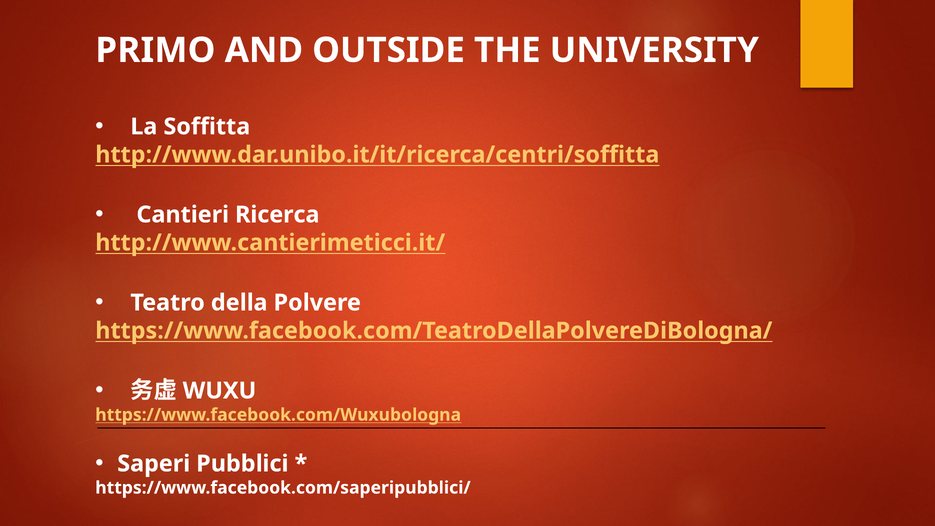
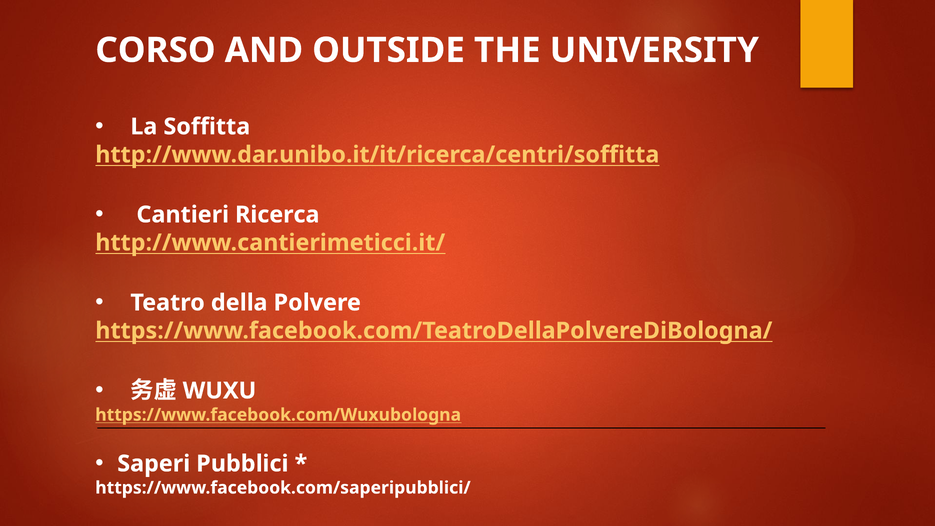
PRIMO: PRIMO -> CORSO (155, 50)
